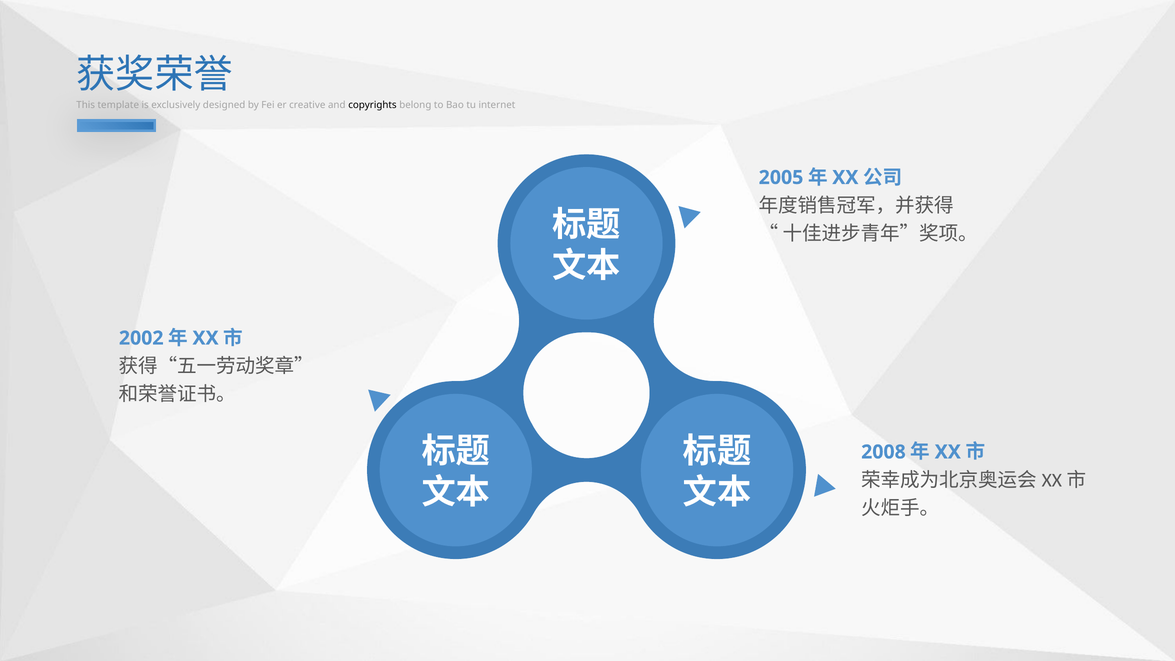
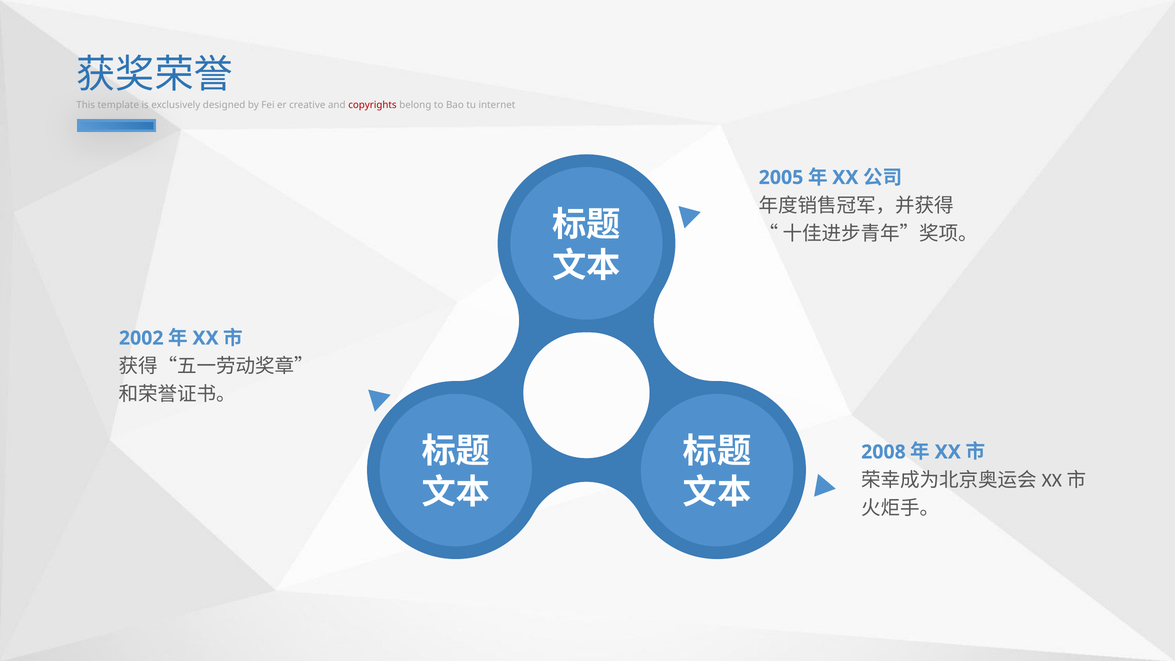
copyrights colour: black -> red (372, 105)
